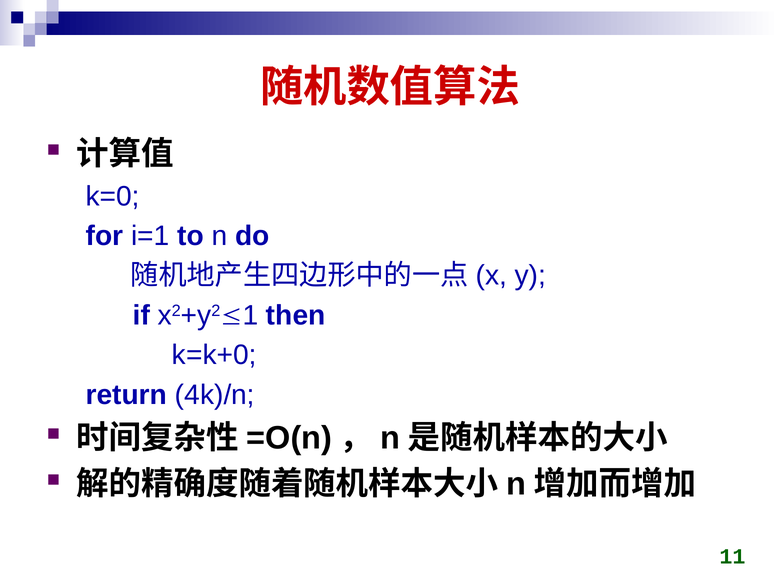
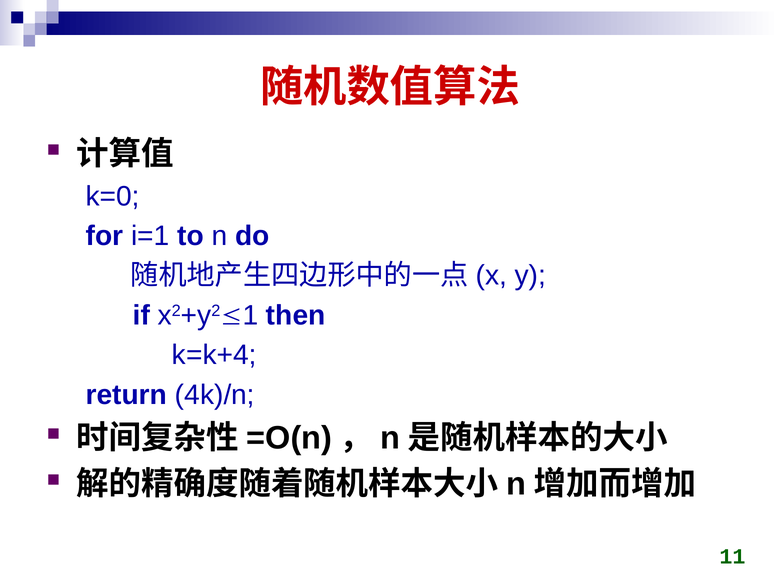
k=k+0: k=k+0 -> k=k+4 (214, 355)
